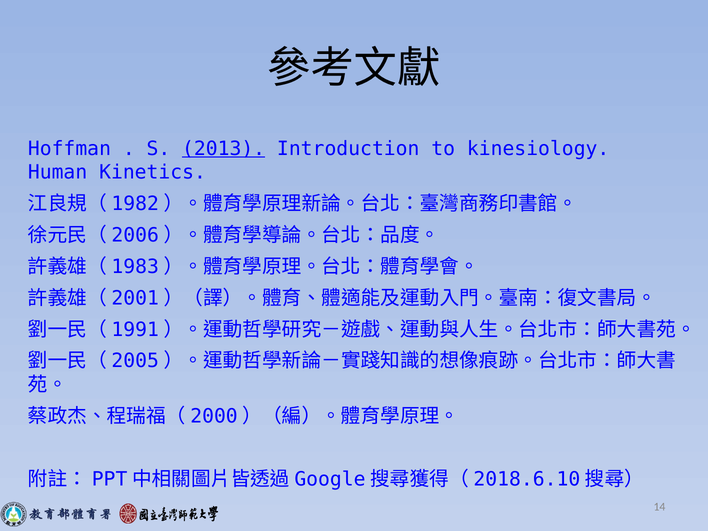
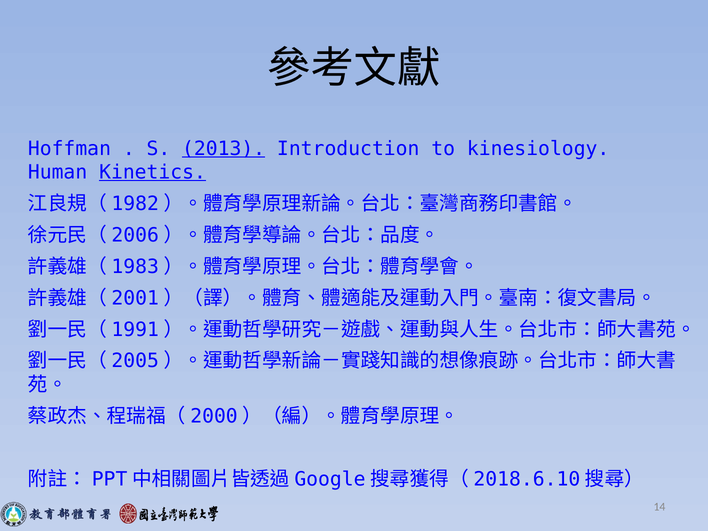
Kinetics underline: none -> present (153, 172)
